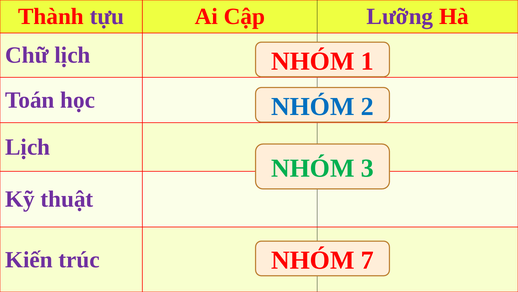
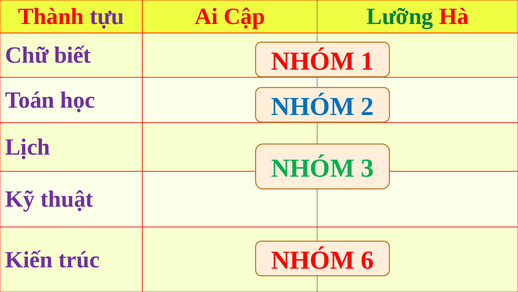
Lưỡng colour: purple -> green (400, 17)
Chữ lịch: lịch -> biết (73, 55)
7: 7 -> 6 (367, 260)
